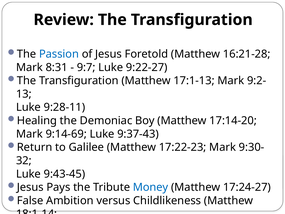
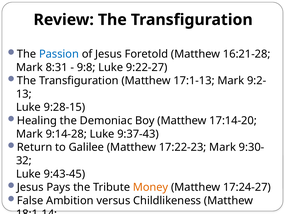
9:7: 9:7 -> 9:8 (86, 67)
9:28-11: 9:28-11 -> 9:28-15 (64, 107)
9:14-69: 9:14-69 -> 9:14-28 (66, 134)
Money colour: blue -> orange (151, 187)
